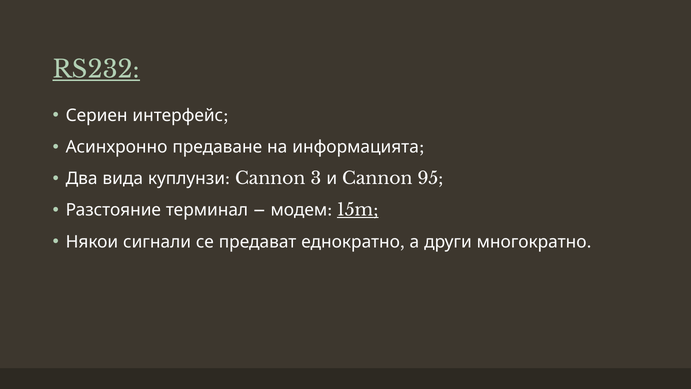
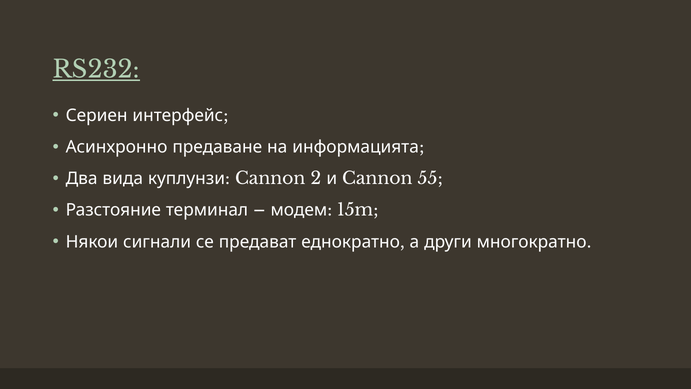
3: 3 -> 2 (316, 178)
95: 95 -> 55 (430, 178)
15m underline: present -> none (358, 210)
